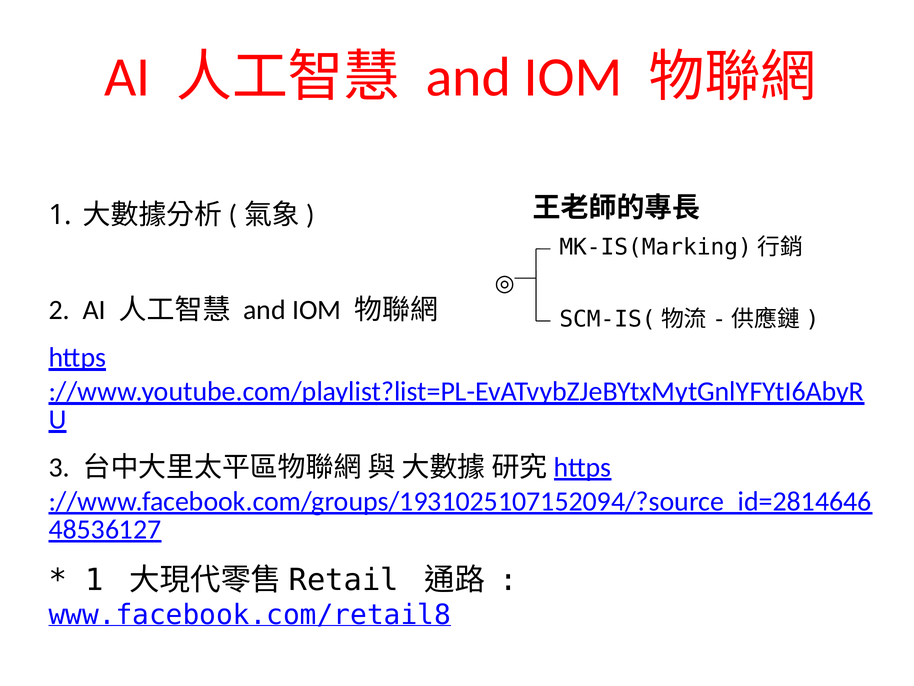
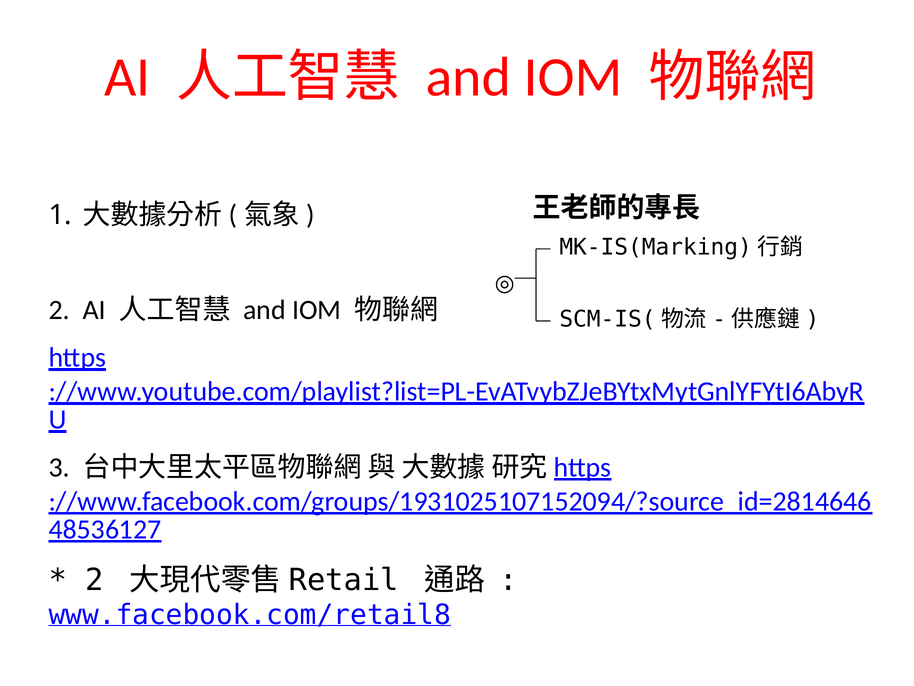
1: 1 -> 2 (94, 580)
